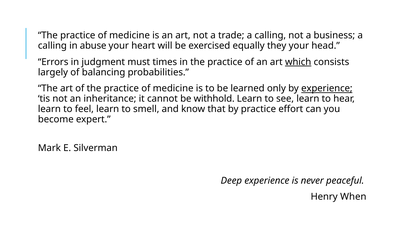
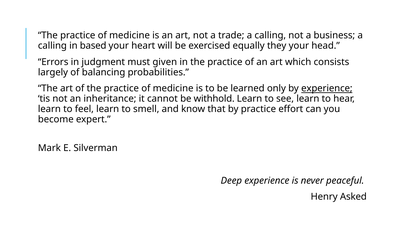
abuse: abuse -> based (93, 46)
times: times -> given (165, 62)
which underline: present -> none (298, 62)
When: When -> Asked (353, 197)
